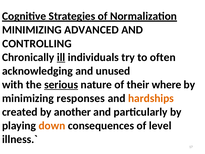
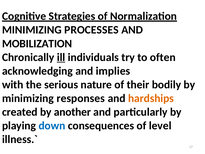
ADVANCED: ADVANCED -> PROCESSES (91, 30)
CONTROLLING: CONTROLLING -> MOBILIZATION (37, 44)
unused: unused -> implies (113, 71)
serious underline: present -> none (61, 84)
where: where -> bodily (166, 84)
down colour: orange -> blue (52, 125)
